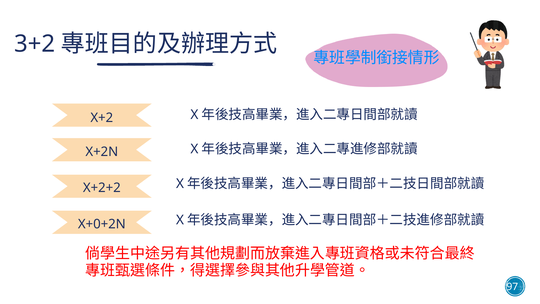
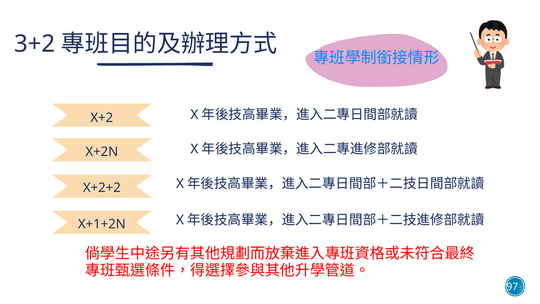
X+0+2N: X+0+2N -> X+1+2N (102, 224)
